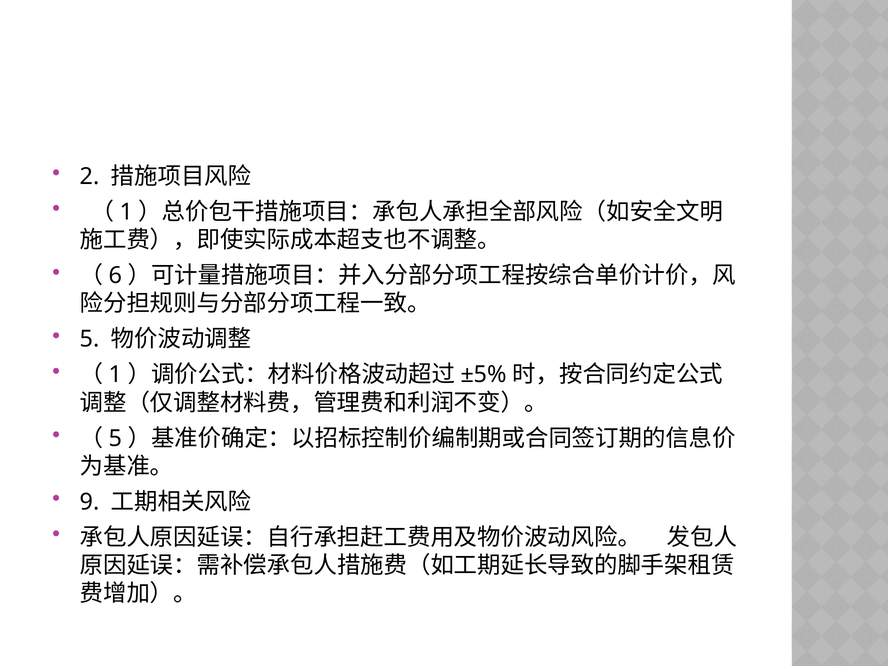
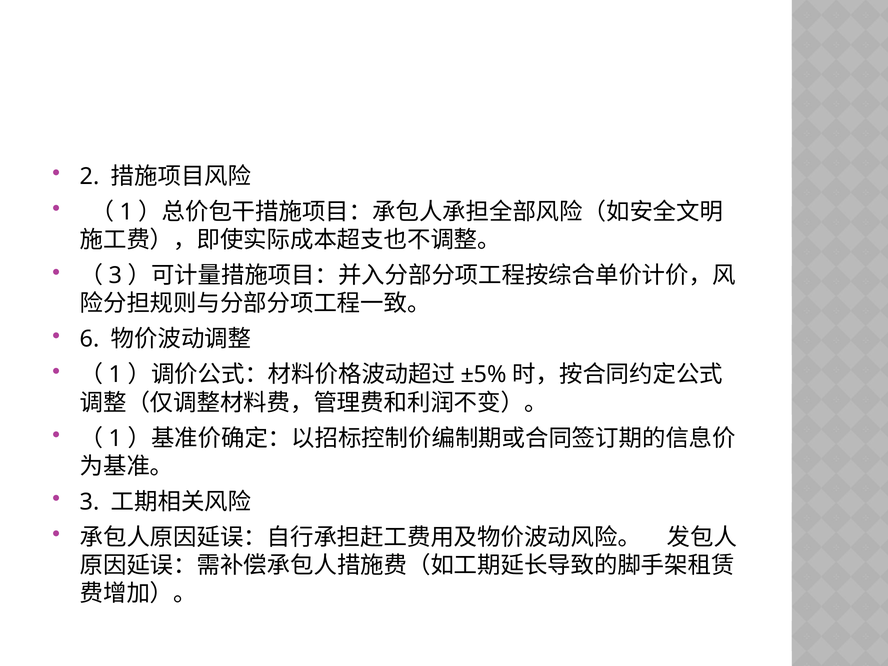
6: 6 -> 3 (115, 276)
5: 5 -> 6 (90, 339)
5: 5 -> 1 (115, 438)
9: 9 -> 3 (90, 502)
